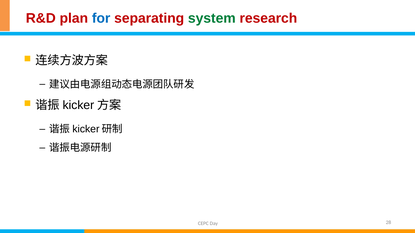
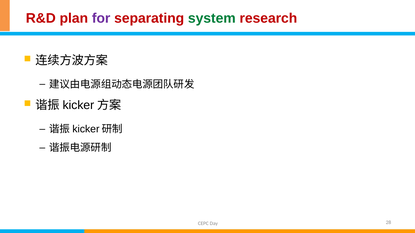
for colour: blue -> purple (101, 18)
